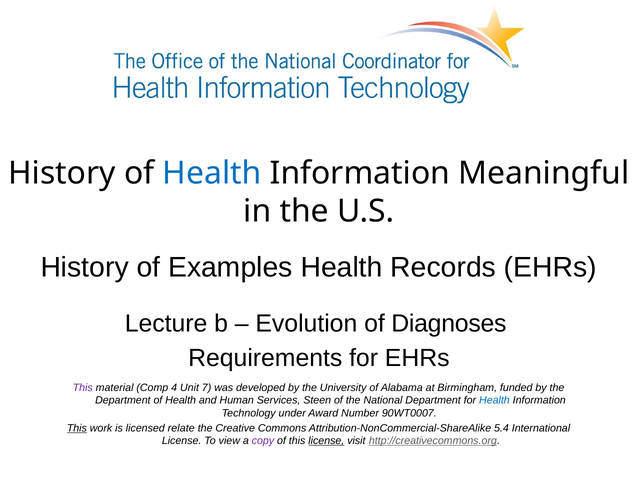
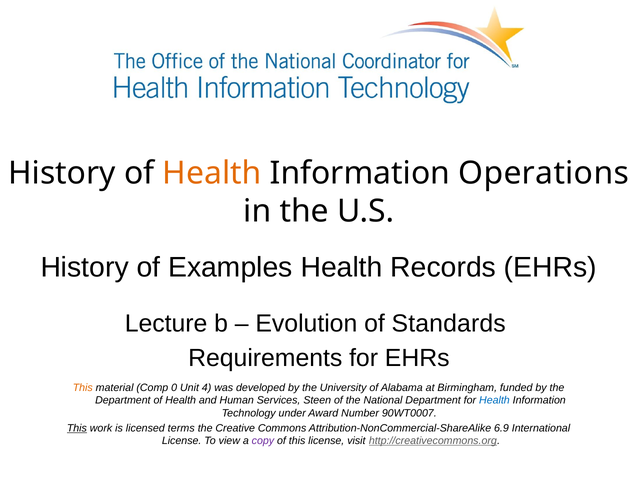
Health colour: blue -> orange (212, 173)
Meaningful: Meaningful -> Operations (544, 173)
Diagnoses: Diagnoses -> Standards (449, 324)
This colour: purple -> orange (83, 388)
4: 4 -> 0 (174, 388)
7: 7 -> 4 (207, 388)
relate: relate -> terms (181, 429)
5.4: 5.4 -> 6.9 (501, 429)
license underline: present -> none (326, 441)
